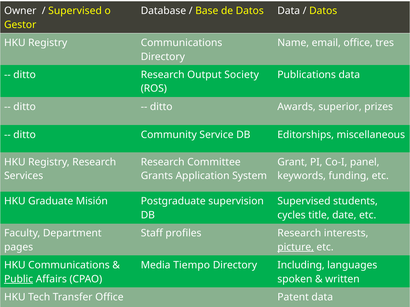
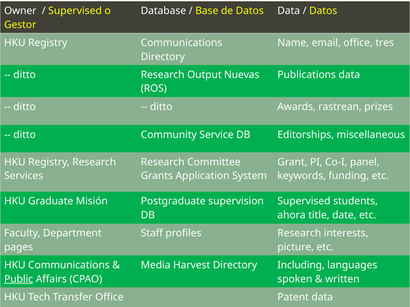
Society: Society -> Nuevas (242, 75)
superior: superior -> rastrean (340, 107)
cycles: cycles -> ahora (292, 215)
picture underline: present -> none (296, 247)
Tiempo: Tiempo -> Harvest (192, 266)
